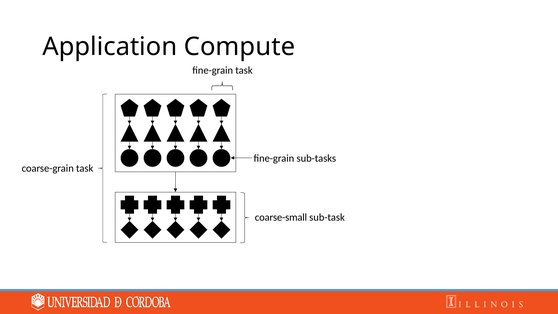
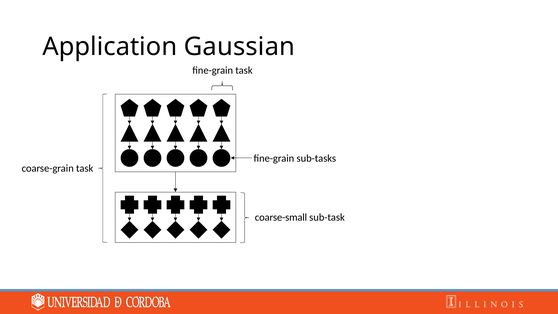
Compute: Compute -> Gaussian (239, 47)
